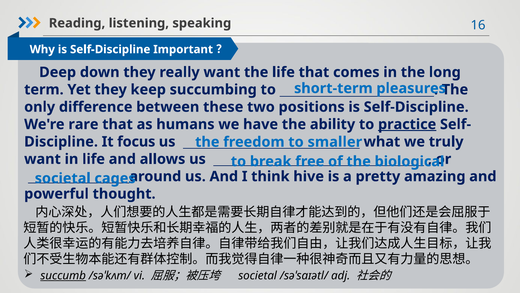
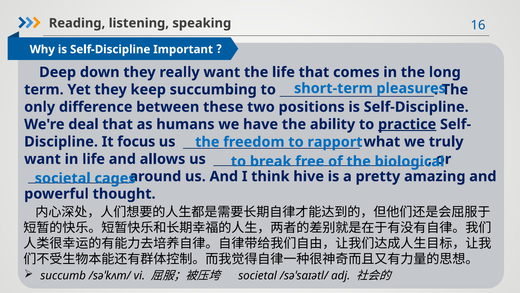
rare: rare -> deal (83, 124)
smaller: smaller -> rapport (335, 142)
succumb underline: present -> none (63, 275)
